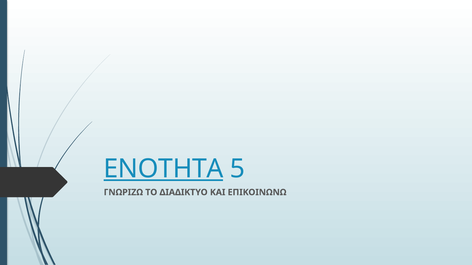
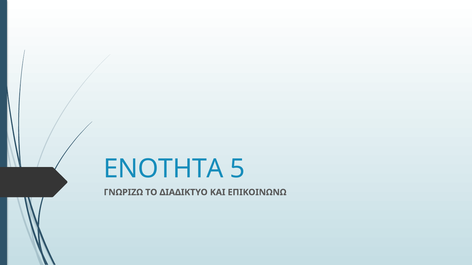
ΕΝΟΤΗΤΑ underline: present -> none (163, 169)
